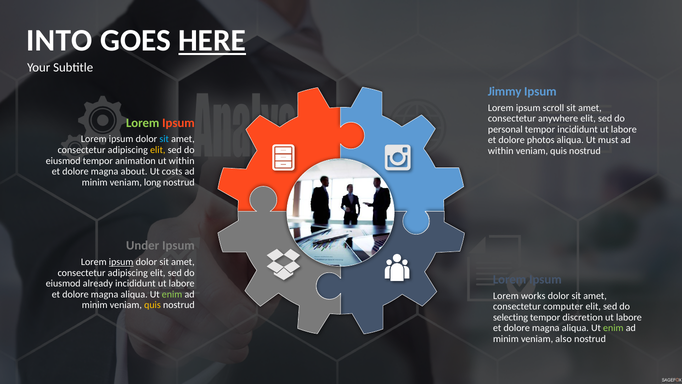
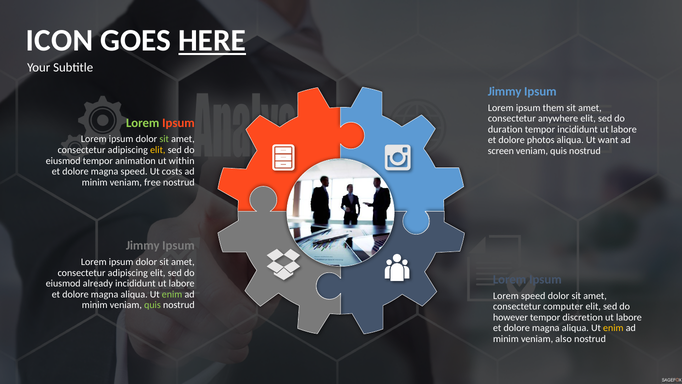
INTO: INTO -> ICON (59, 40)
scroll: scroll -> them (553, 108)
personal: personal -> duration (505, 129)
sit colour: light blue -> light green (164, 139)
must: must -> want (608, 140)
within: within -> screen (501, 151)
magna about: about -> speed (134, 171)
long: long -> free (152, 182)
Under: Under -> Jimmy (143, 245)
ipsum underline: present -> none (121, 262)
Lorem works: works -> speed (533, 296)
quis colour: yellow -> light green (152, 305)
selecting: selecting -> however (510, 317)
enim colour: light green -> yellow (613, 328)
